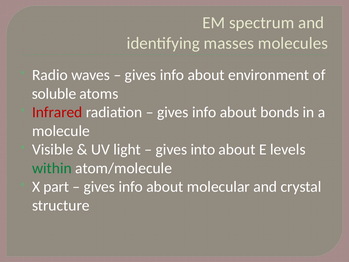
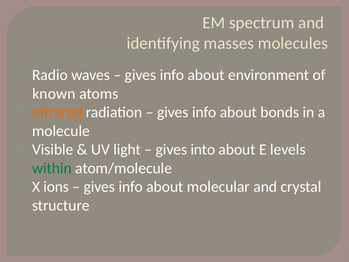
soluble: soluble -> known (54, 94)
Infrared colour: red -> orange (57, 112)
part: part -> ions (56, 187)
